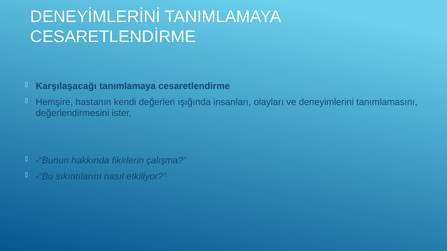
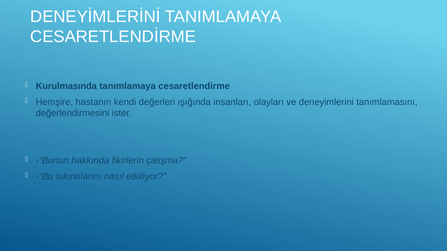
Karşılaşacağı: Karşılaşacağı -> Kurulmasında (66, 86)
